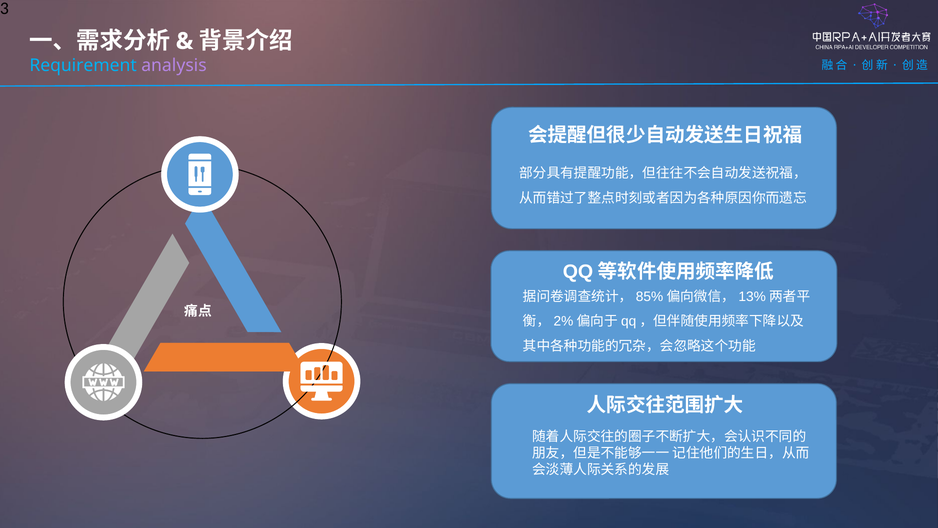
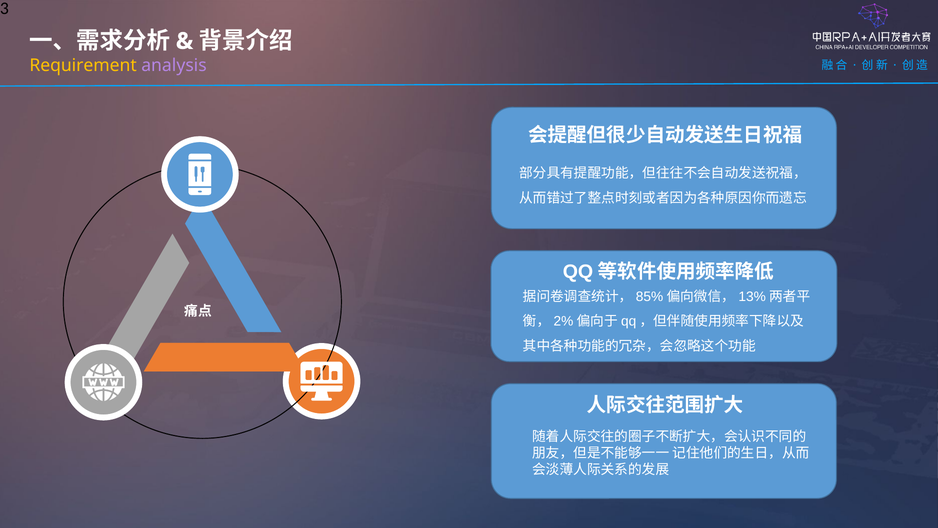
Requirement colour: light blue -> yellow (83, 65)
